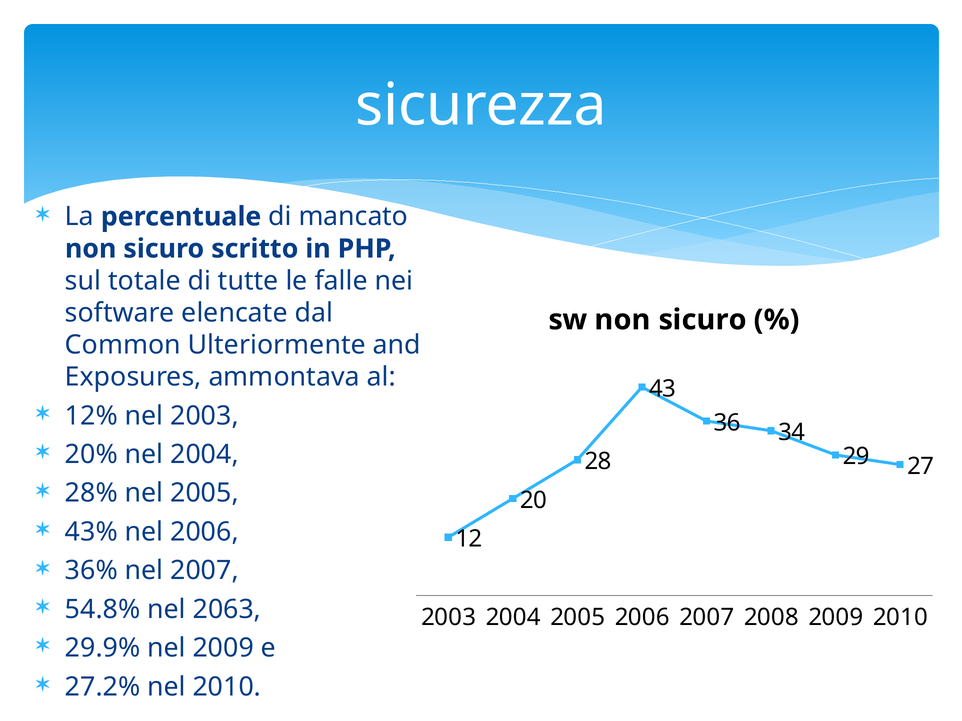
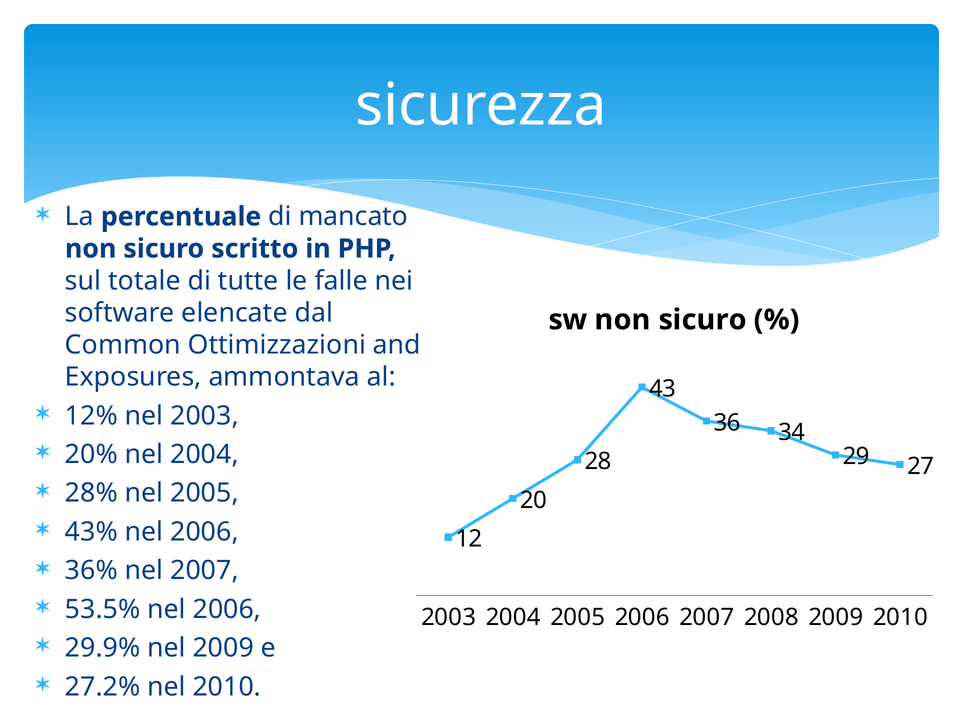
Ulteriormente: Ulteriormente -> Ottimizzazioni (277, 345)
54.8%: 54.8% -> 53.5% (103, 610)
2063: 2063 -> 2006 (227, 610)
